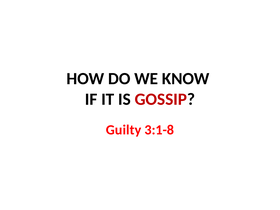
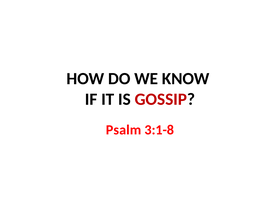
Guilty: Guilty -> Psalm (124, 130)
